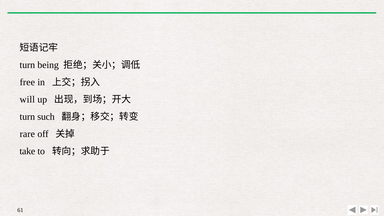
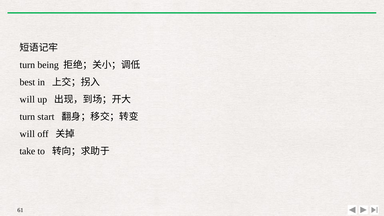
free: free -> best (27, 82)
such: such -> start (46, 117)
rare: rare -> will (27, 134)
